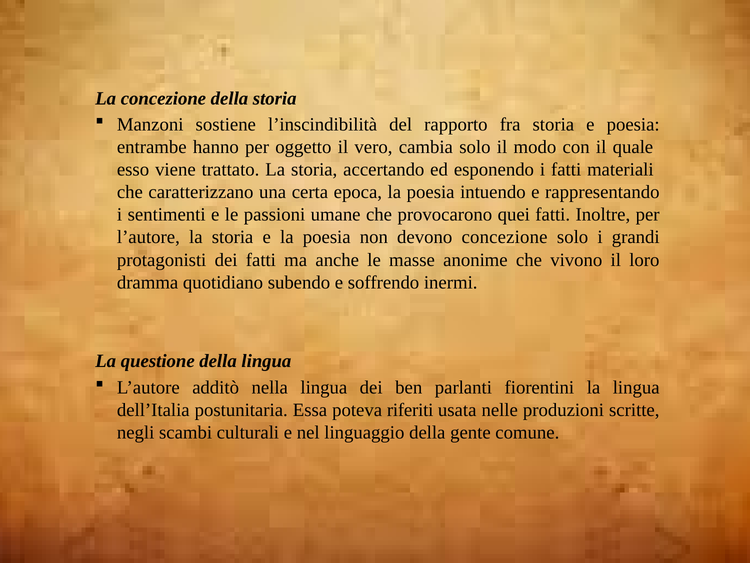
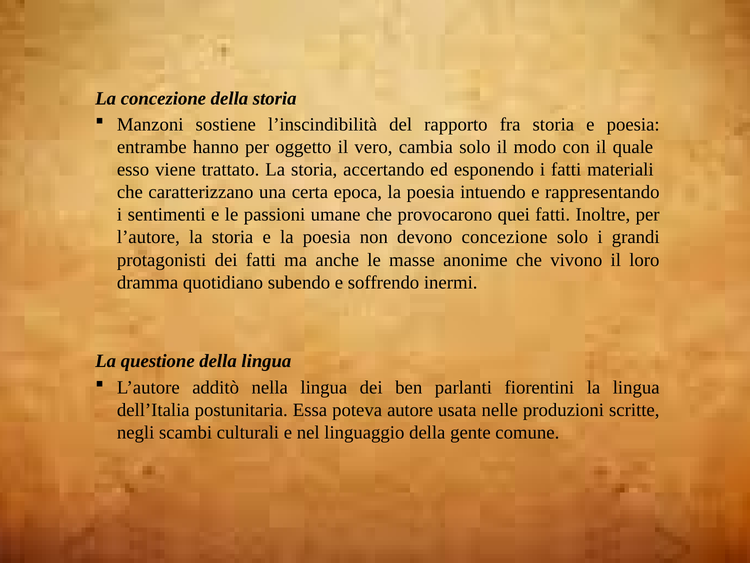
riferiti: riferiti -> autore (410, 410)
